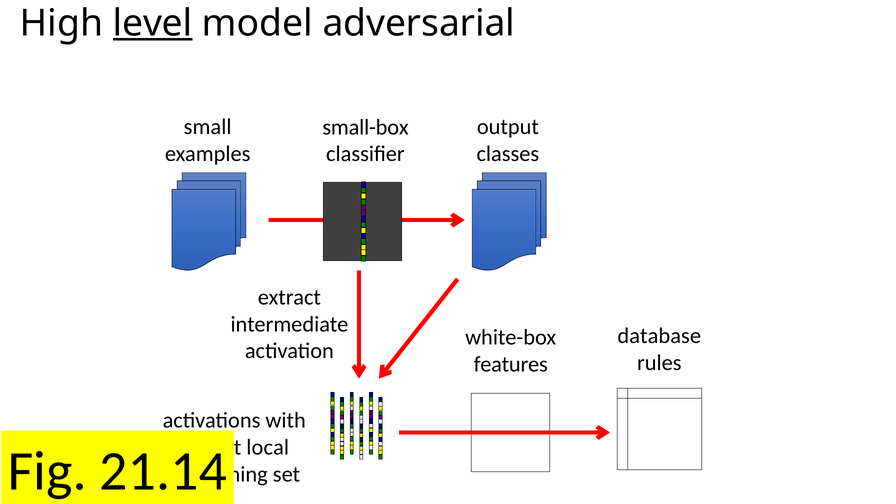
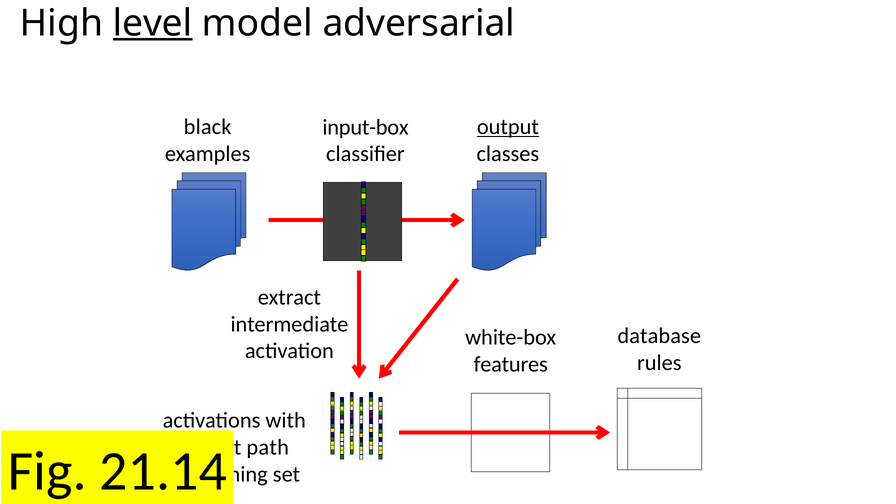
small: small -> black (208, 127)
output underline: none -> present (508, 127)
small-box: small-box -> input-box (366, 127)
local: local -> path (268, 447)
